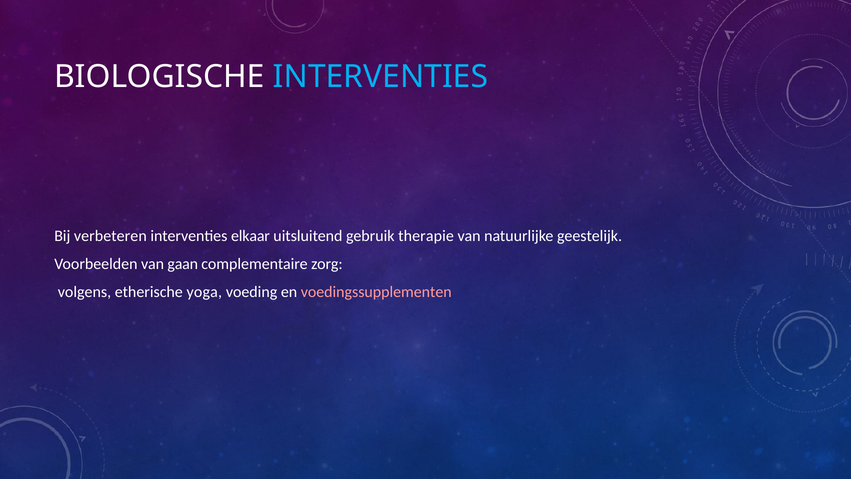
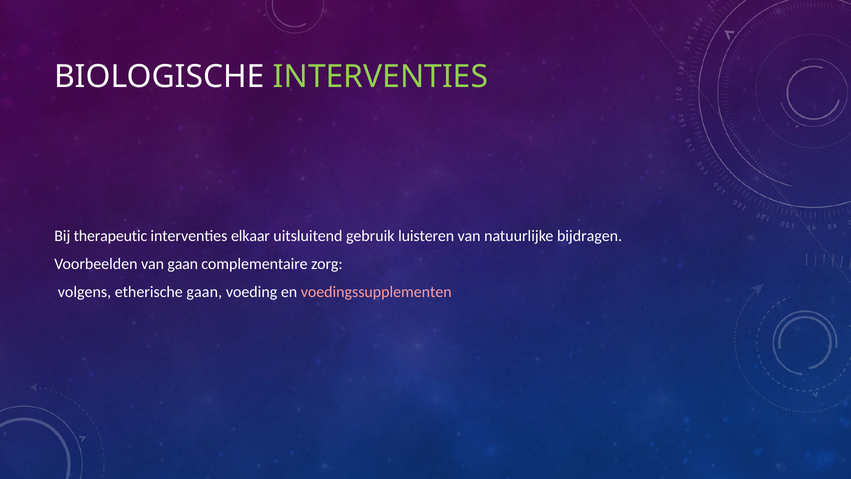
INTERVENTIES colour: light blue -> light green (381, 76)
verbeteren: verbeteren -> therapeutic (110, 236)
therapie: therapie -> luisteren (426, 236)
geestelijk: geestelijk -> bijdragen (590, 236)
etherische yoga: yoga -> gaan (204, 292)
